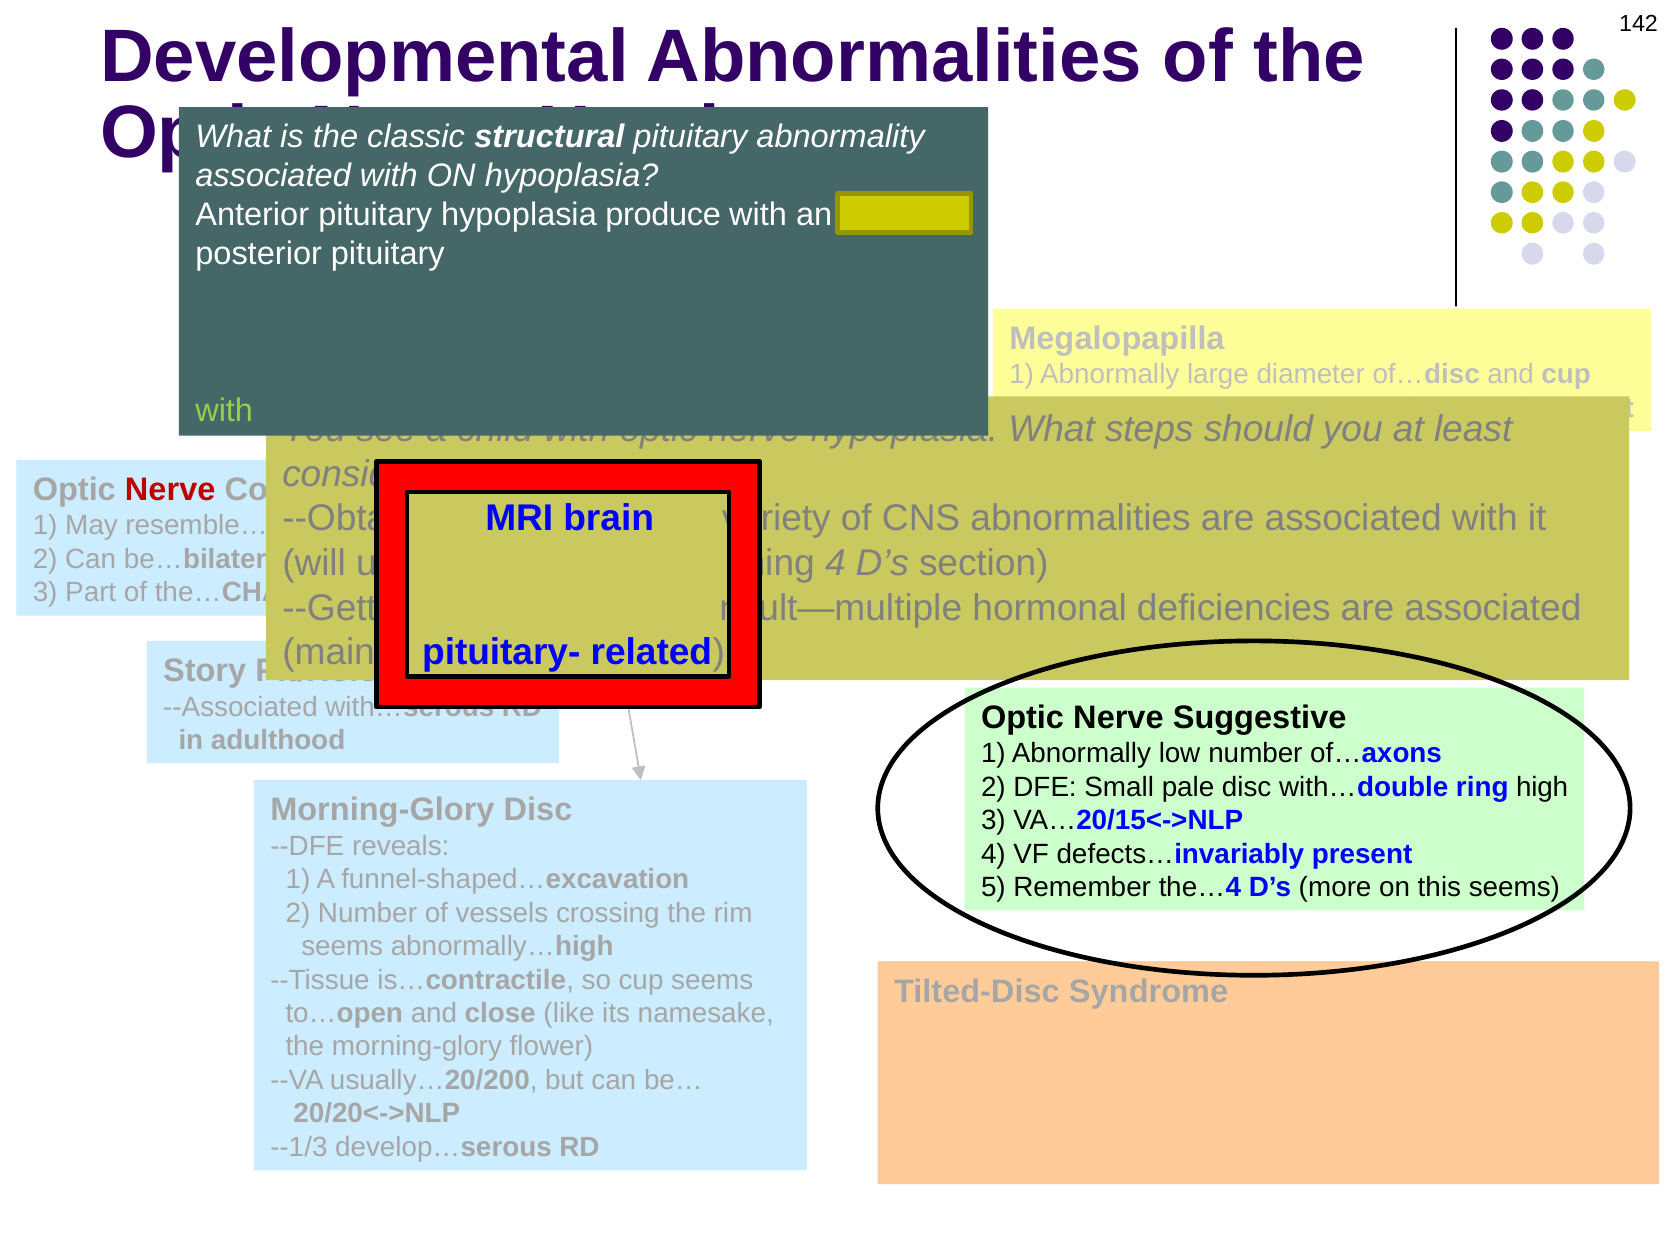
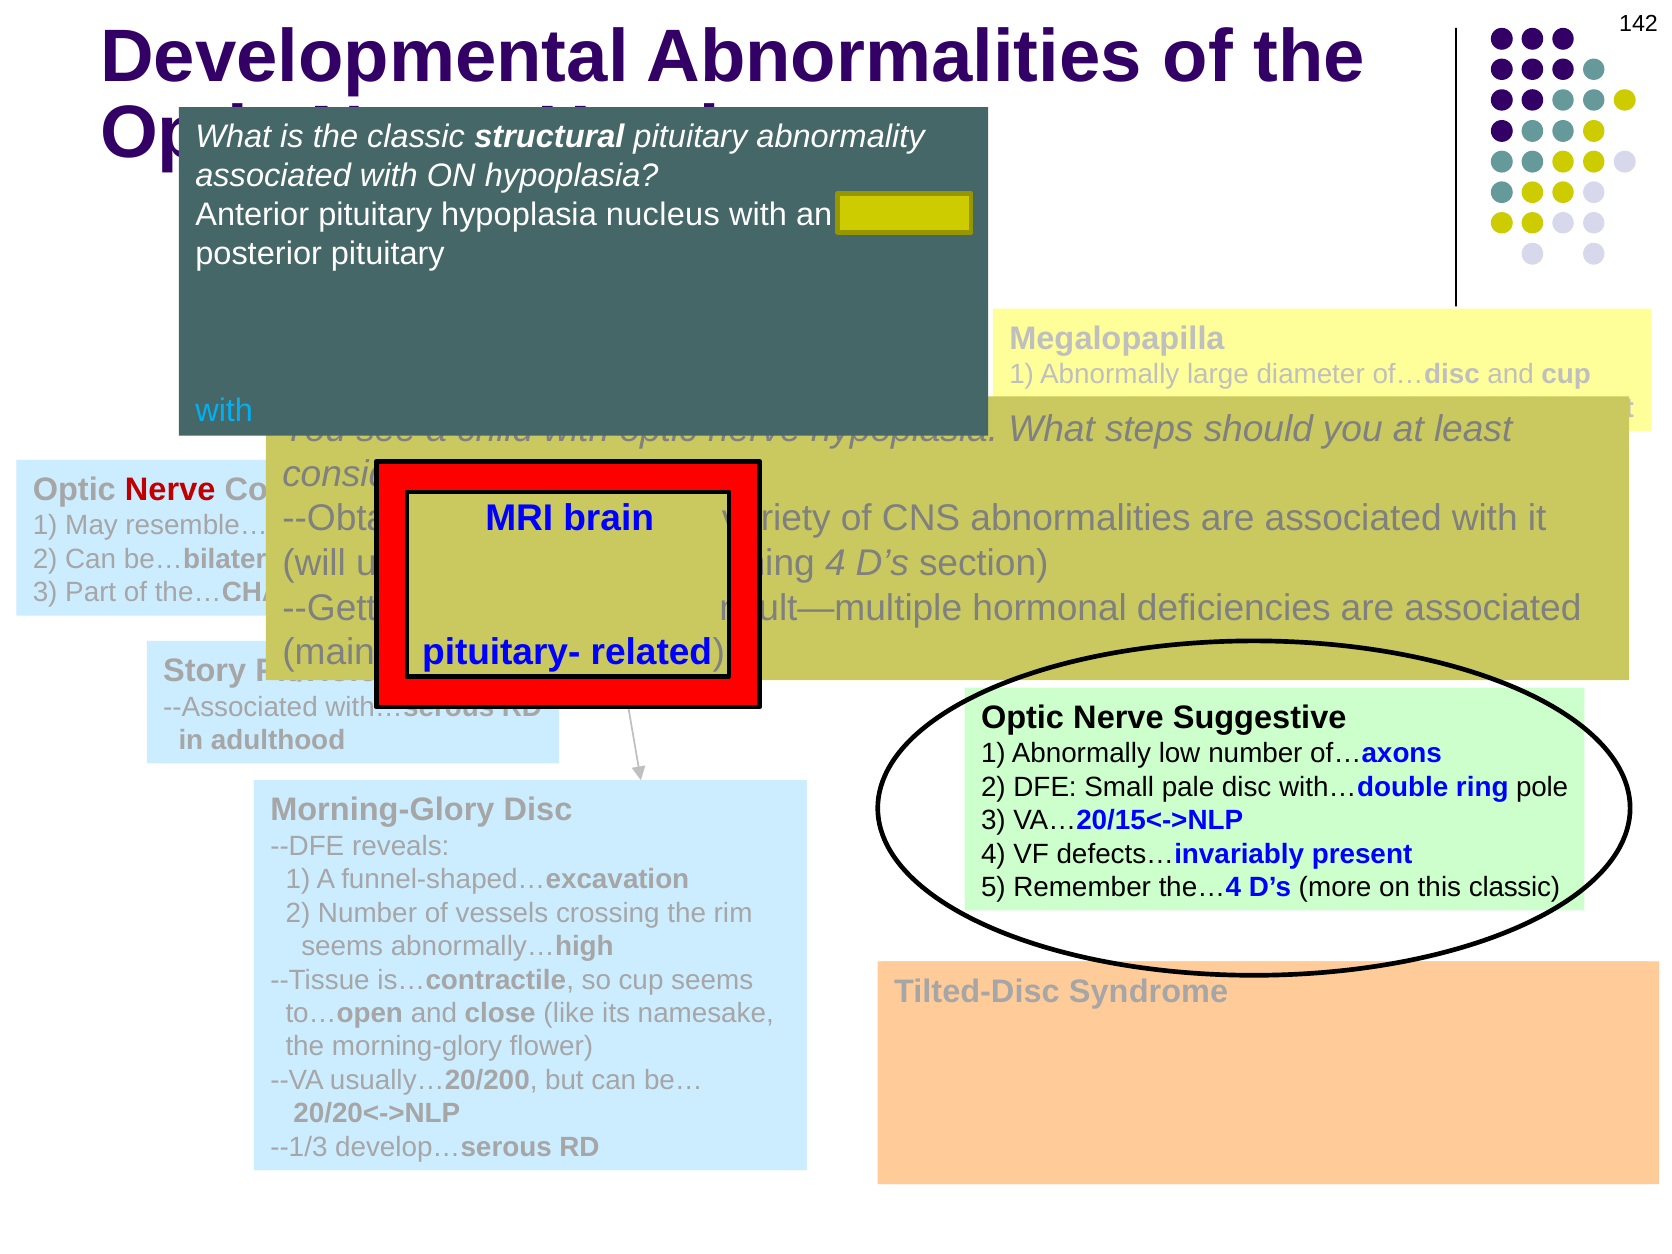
produce: produce -> nucleus (663, 215)
with colour: light green -> light blue (224, 410)
ring high: high -> pole (1542, 787)
this seems: seems -> classic (1514, 887)
